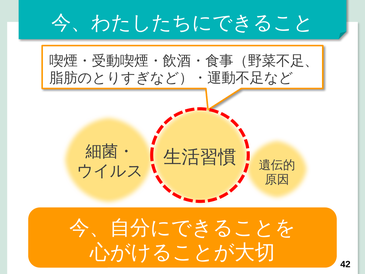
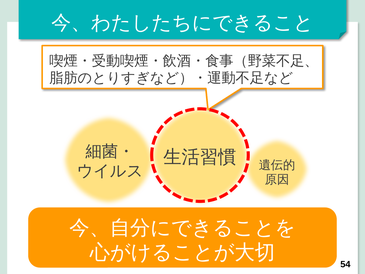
42: 42 -> 54 (345, 264)
